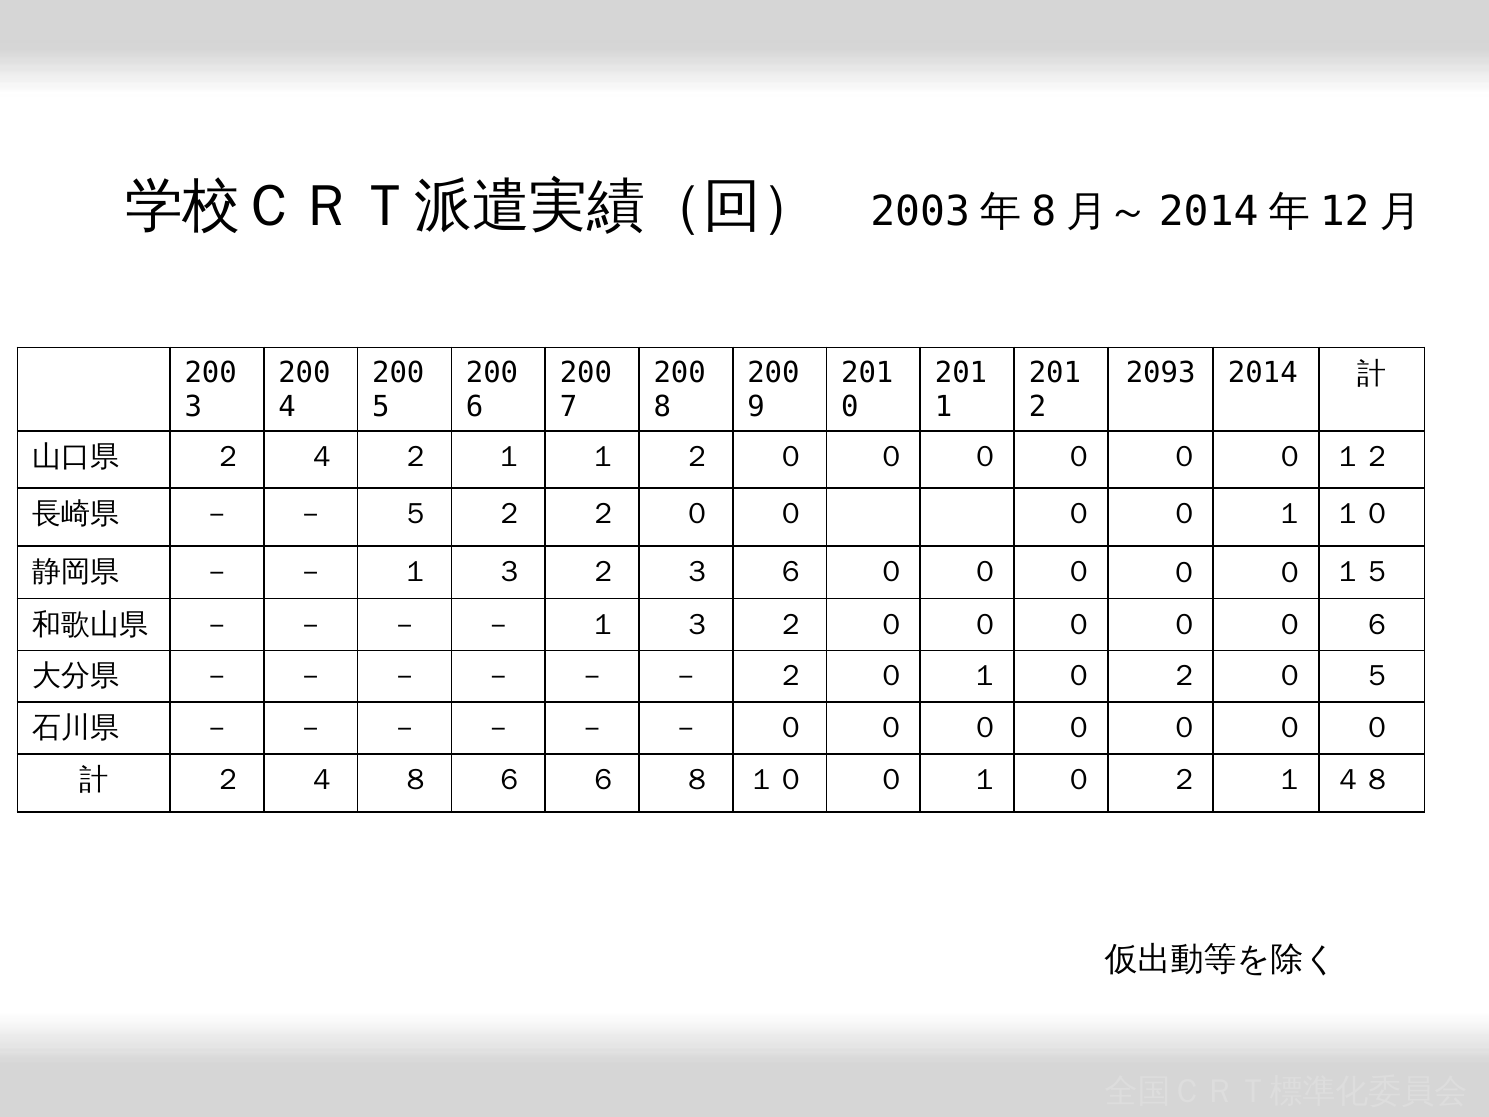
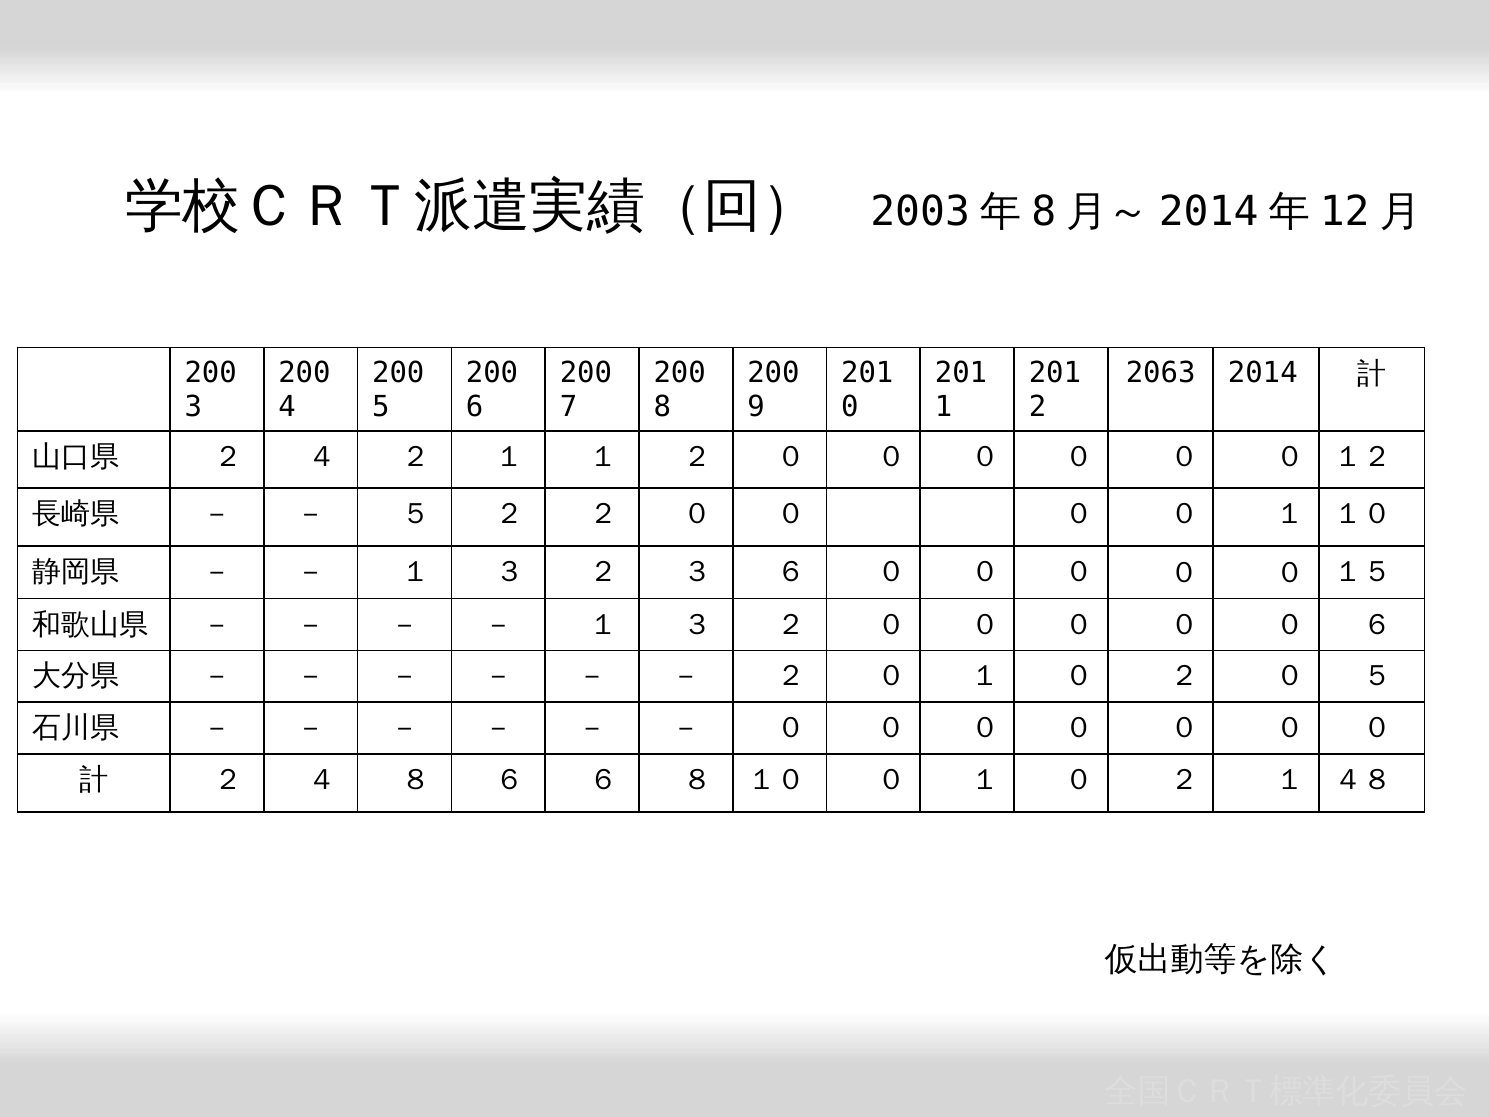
2093: 2093 -> 2063 (1161, 372)
